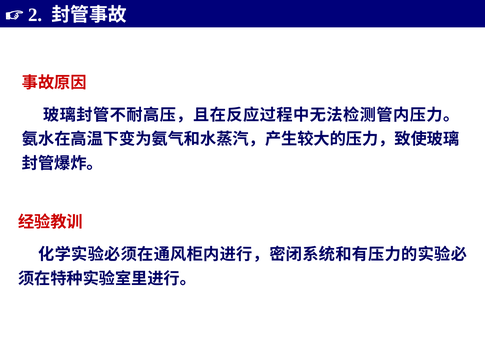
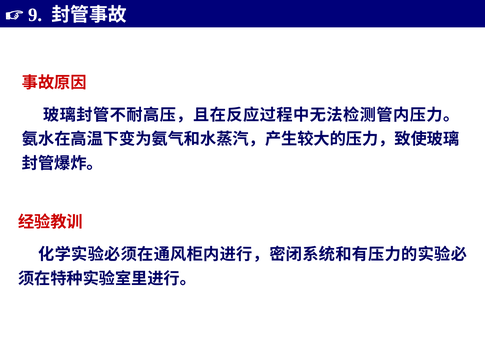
2: 2 -> 9 (35, 15)
